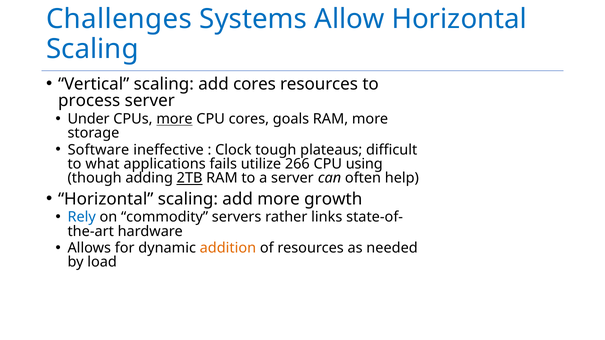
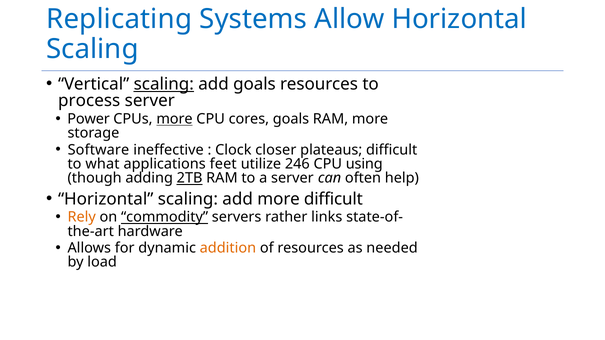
Challenges: Challenges -> Replicating (119, 19)
scaling underline: none -> present (164, 84)
add cores: cores -> goals (254, 84)
Under: Under -> Power (89, 119)
tough: tough -> closer (276, 150)
fails: fails -> feet (223, 164)
266: 266 -> 246 (297, 164)
more growth: growth -> difficult (333, 199)
Rely colour: blue -> orange (82, 217)
commodity underline: none -> present (165, 217)
